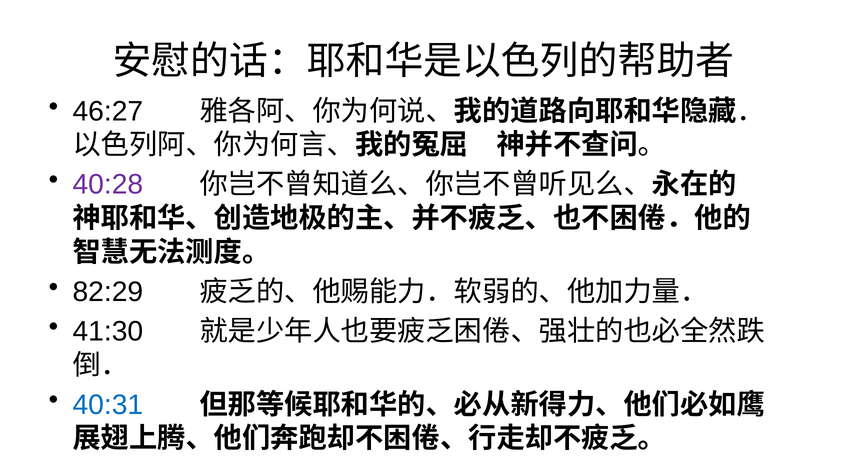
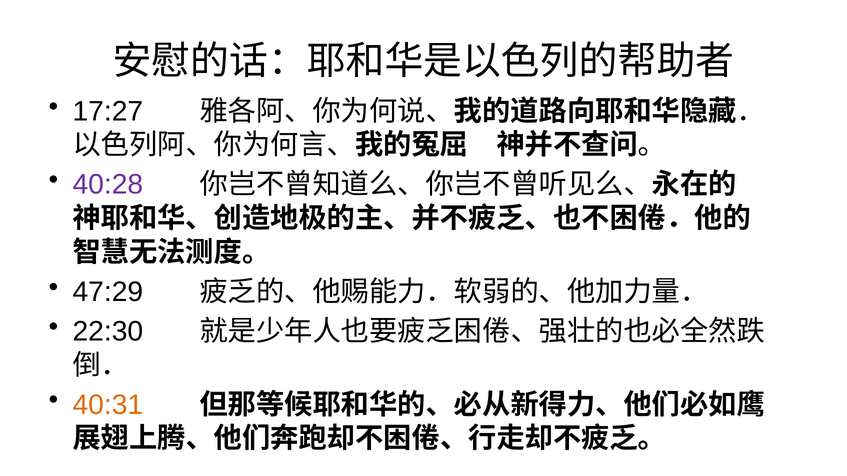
46:27: 46:27 -> 17:27 (108, 111)
82:29: 82:29 -> 47:29 (108, 292)
41:30: 41:30 -> 22:30 (108, 332)
40:31 colour: blue -> orange (108, 405)
